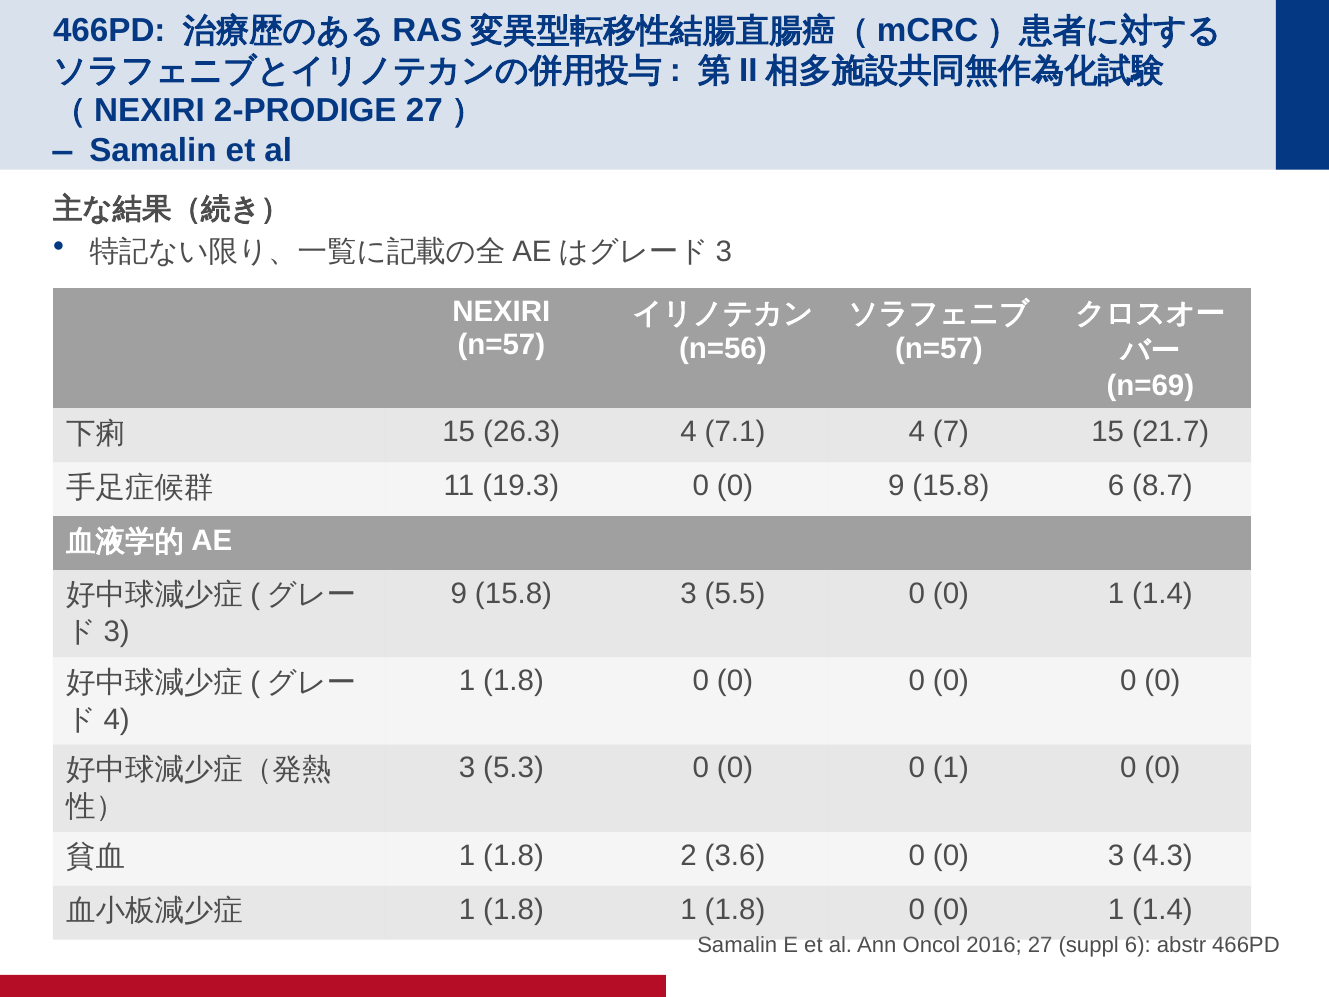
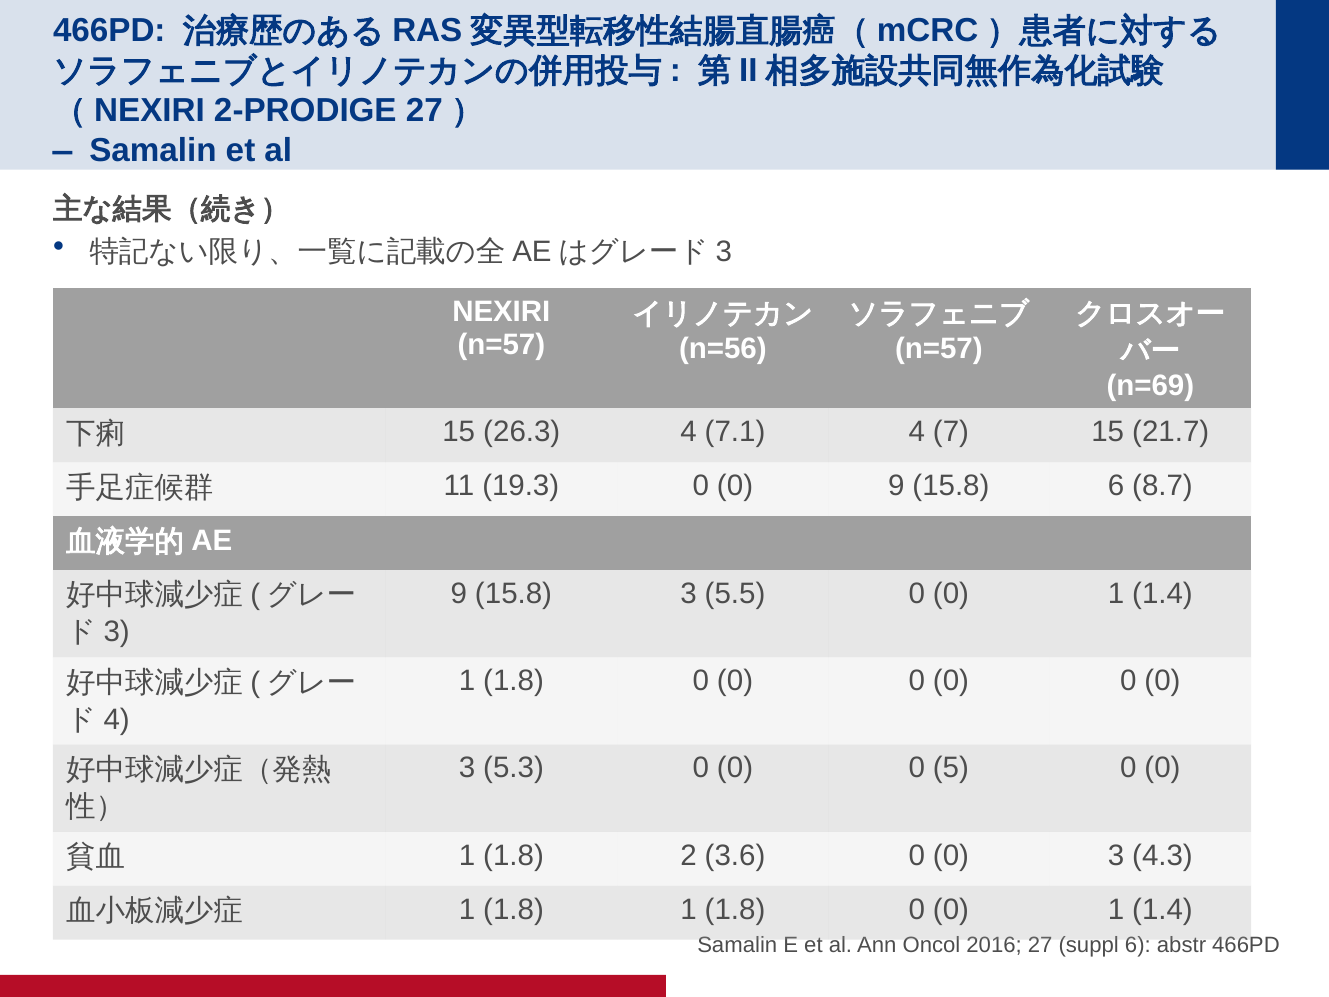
0 0 0 1: 1 -> 5 (951, 768)
